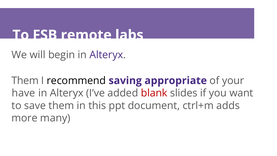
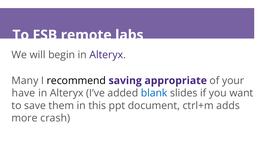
Them: Them -> Many (25, 81)
blank colour: red -> blue (154, 93)
many: many -> crash (55, 118)
